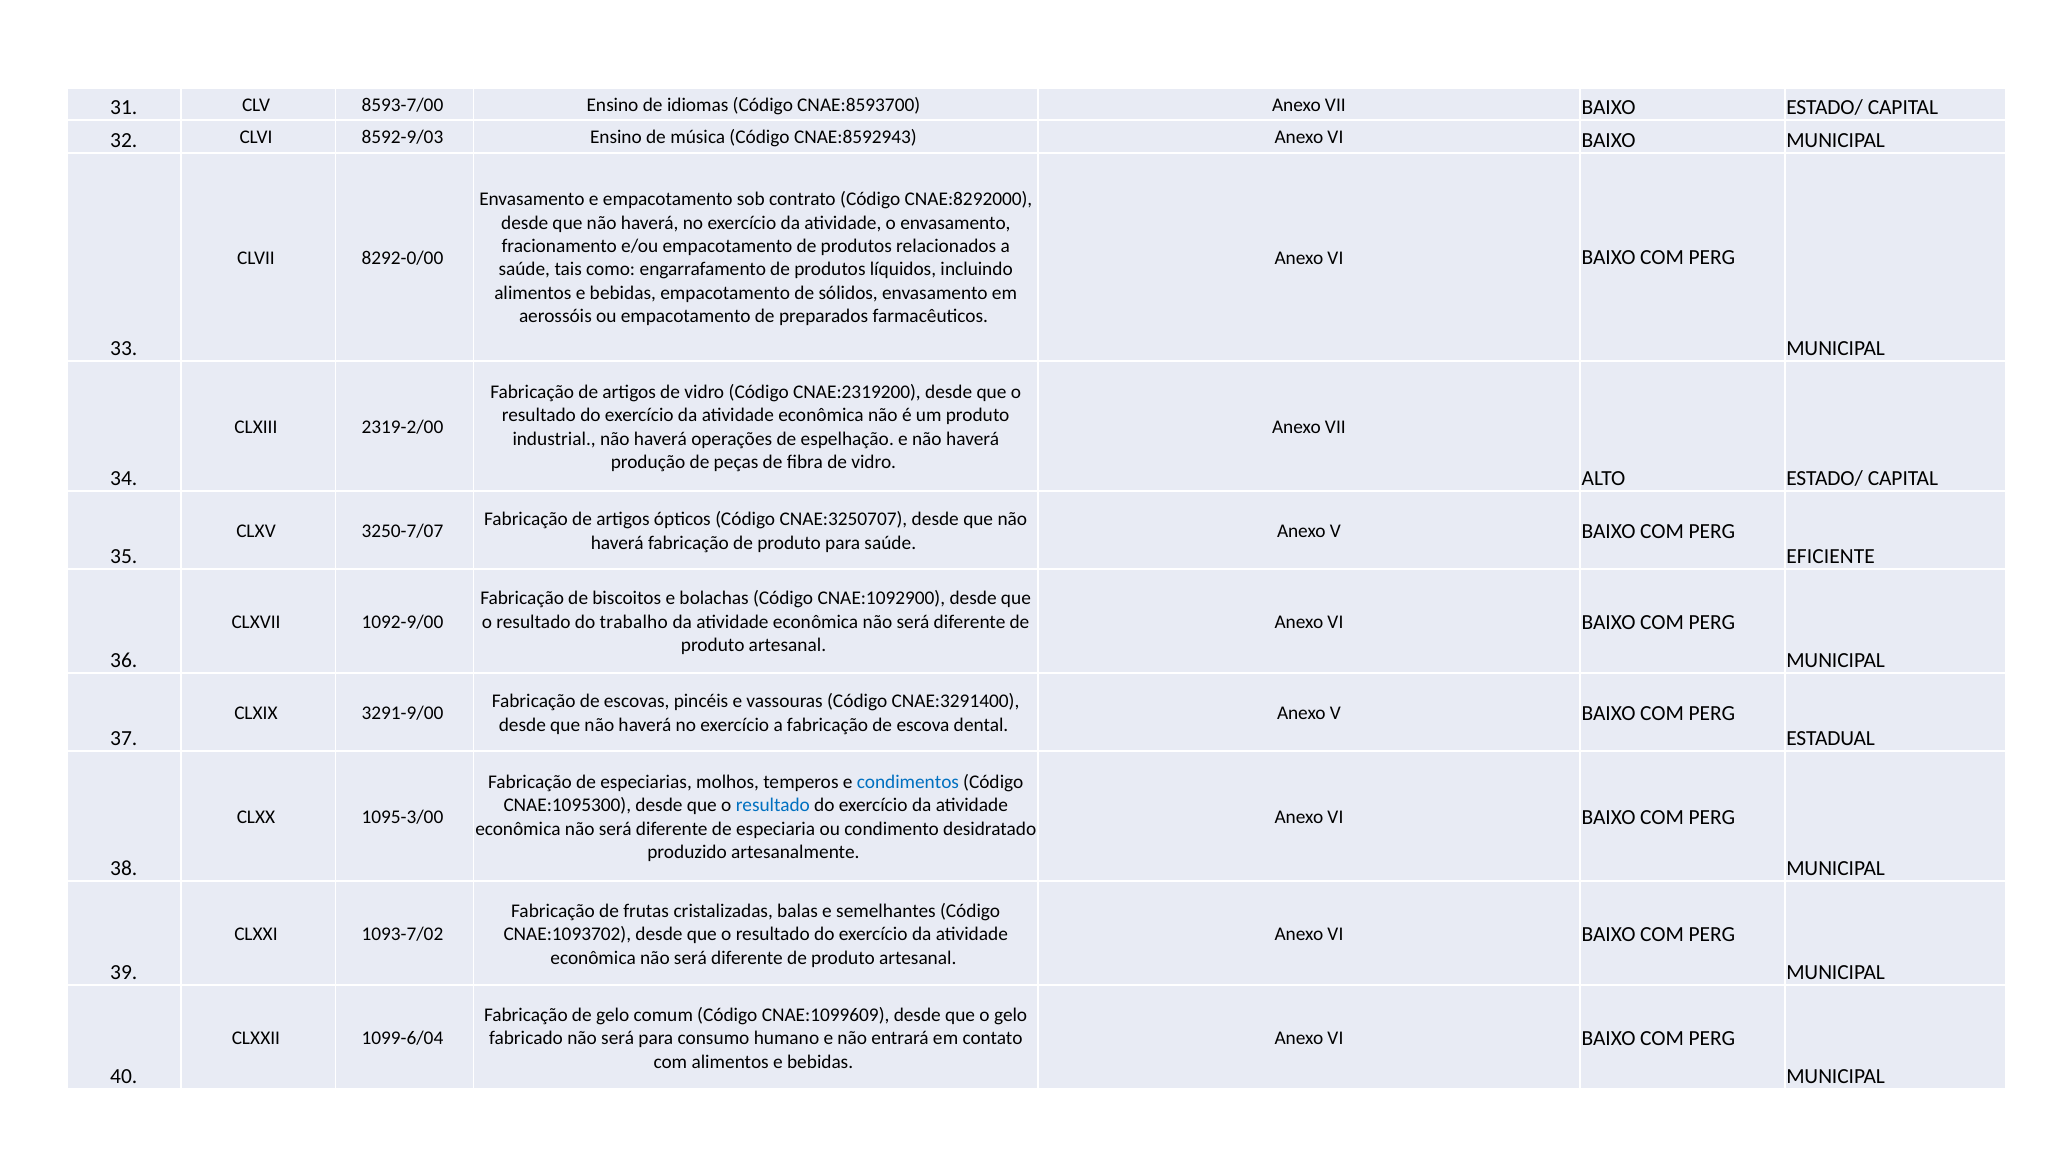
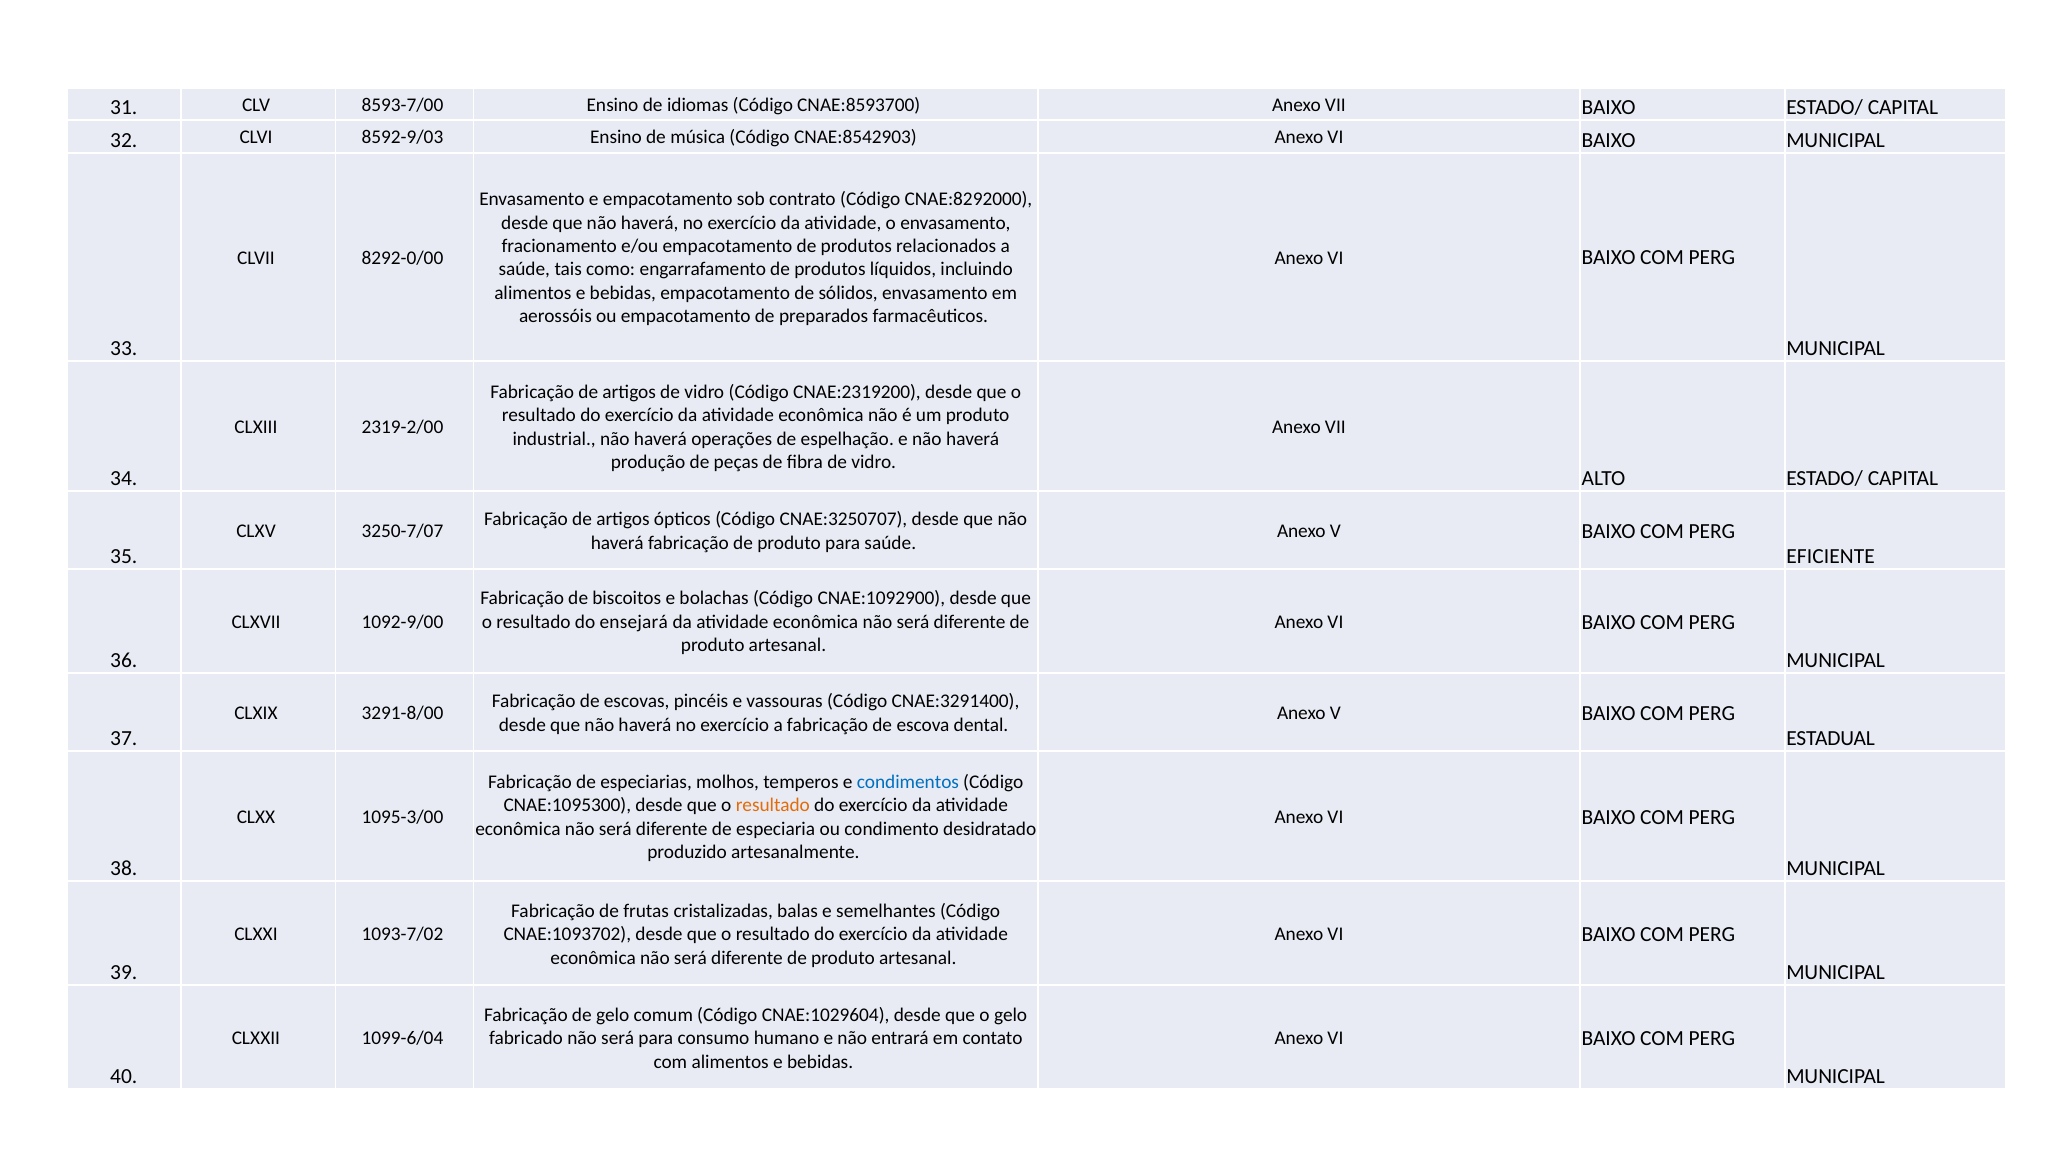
CNAE:8592943: CNAE:8592943 -> CNAE:8542903 (855, 138)
trabalho: trabalho -> ensejará (634, 622)
3291-9/00: 3291-9/00 -> 3291-8/00 (402, 713)
resultado colour: blue -> orange (773, 805)
CNAE:1099609: CNAE:1099609 -> CNAE:1029604 (826, 1015)
